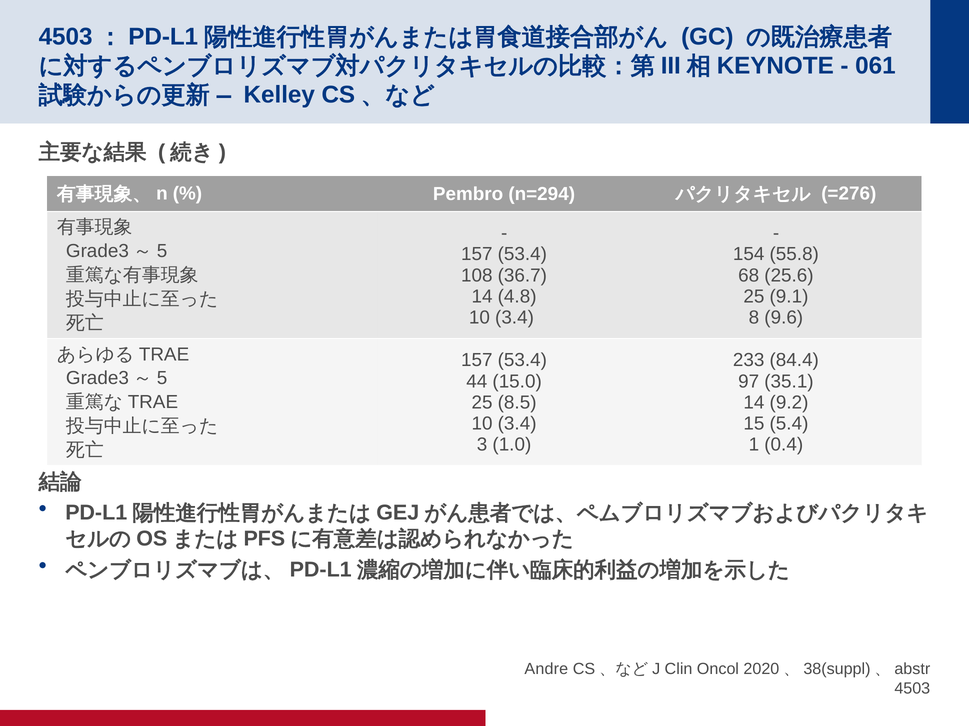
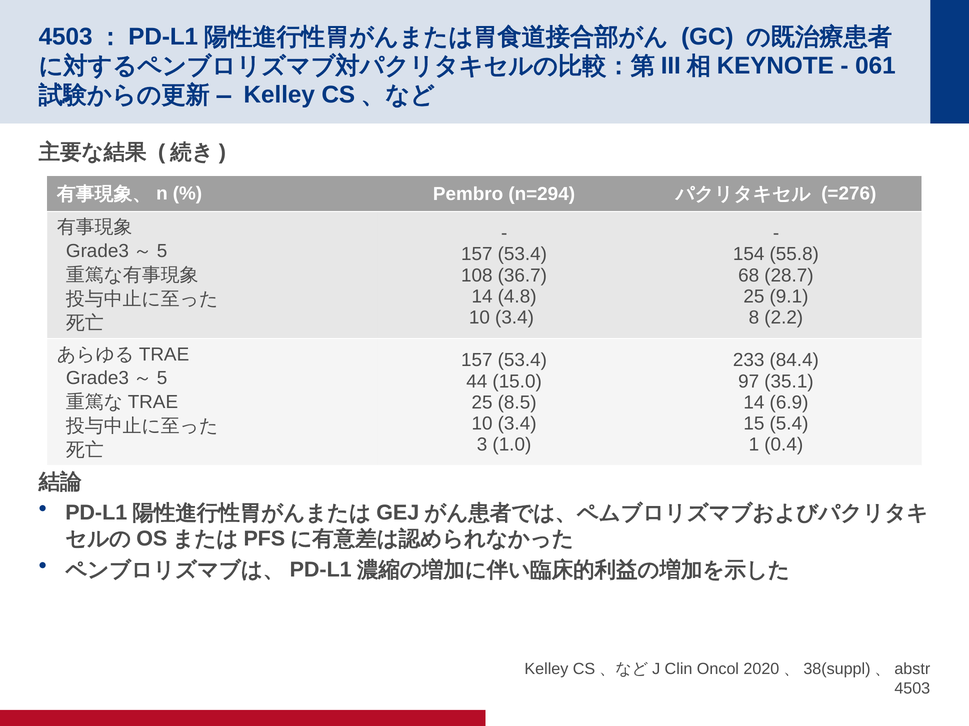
25.6: 25.6 -> 28.7 (789, 276)
9.6: 9.6 -> 2.2 (784, 318)
9.2: 9.2 -> 6.9 (789, 403)
Andre: Andre -> Kelley (546, 670)
